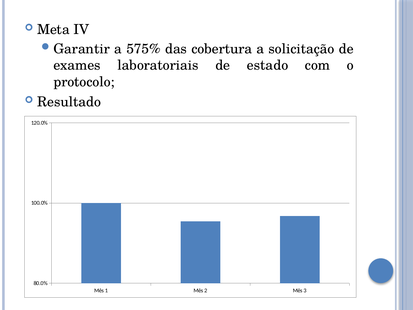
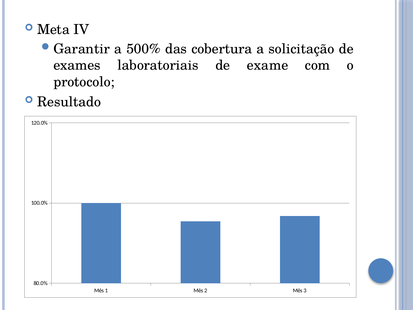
575%: 575% -> 500% (144, 49)
estado: estado -> exame (268, 65)
